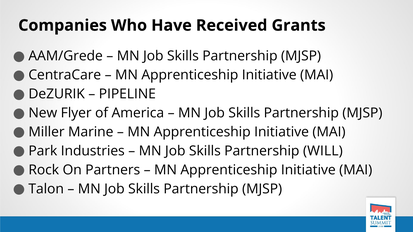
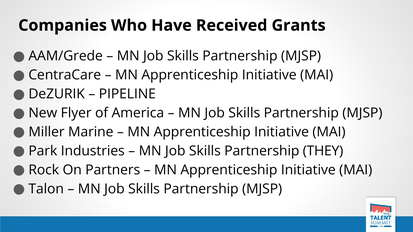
WILL: WILL -> THEY (323, 151)
